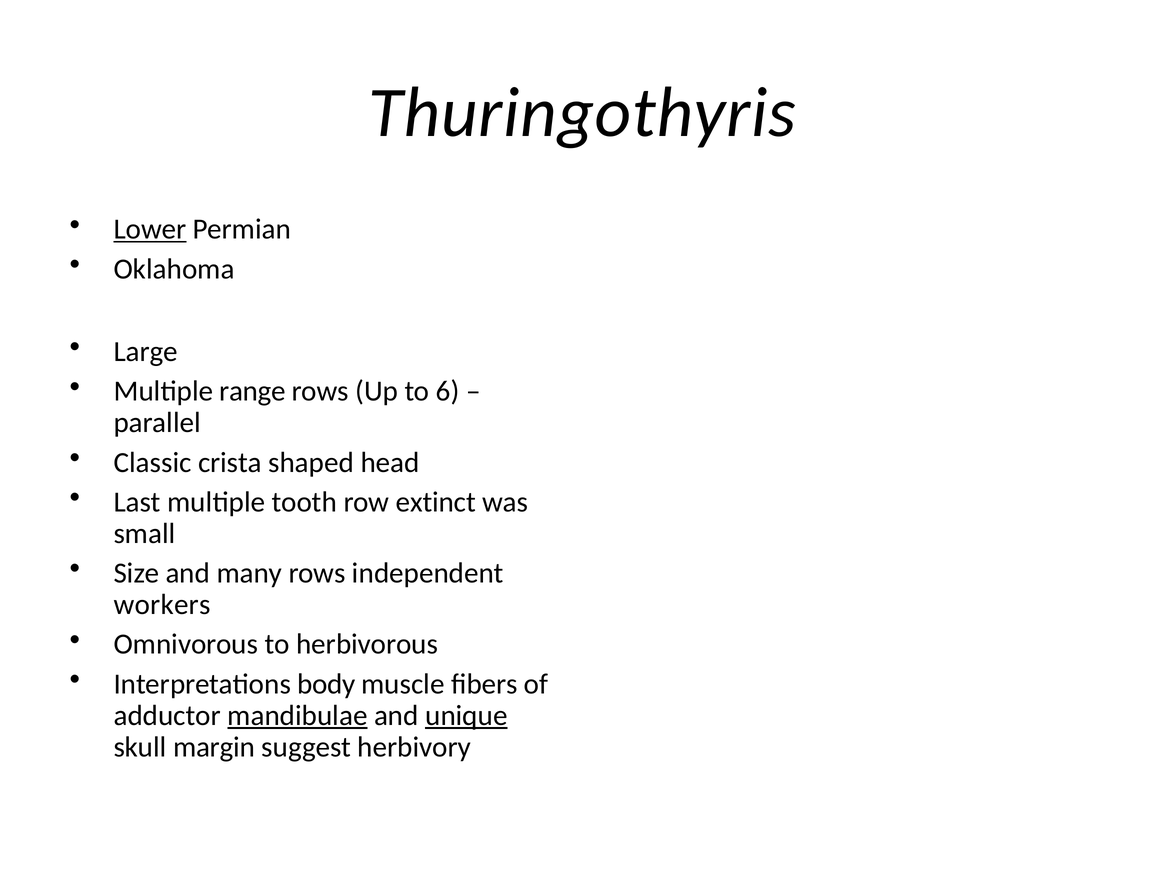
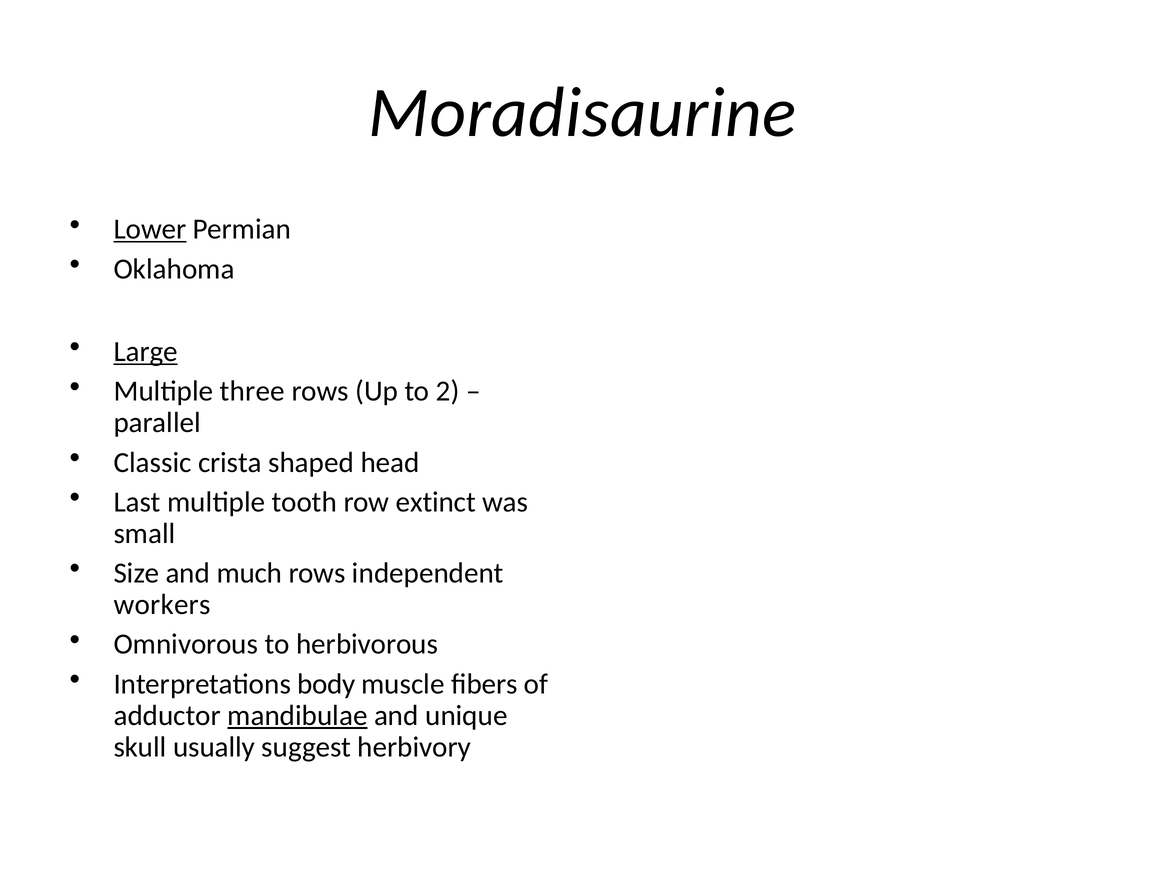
Thuringothyris: Thuringothyris -> Moradisaurine (582, 113)
Large underline: none -> present (146, 352)
range: range -> three (252, 392)
6: 6 -> 2 (448, 392)
many: many -> much (249, 574)
unique underline: present -> none (466, 716)
margin: margin -> usually (214, 747)
